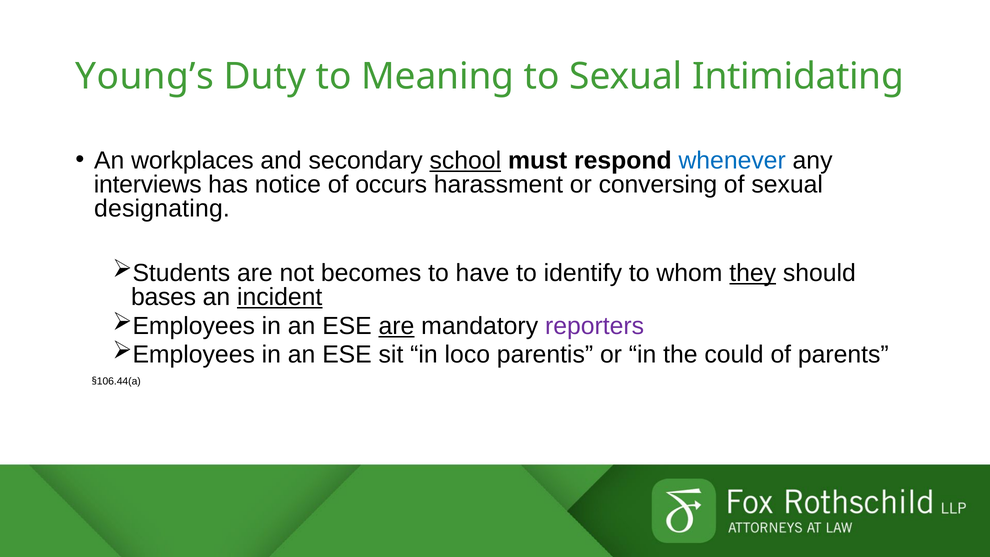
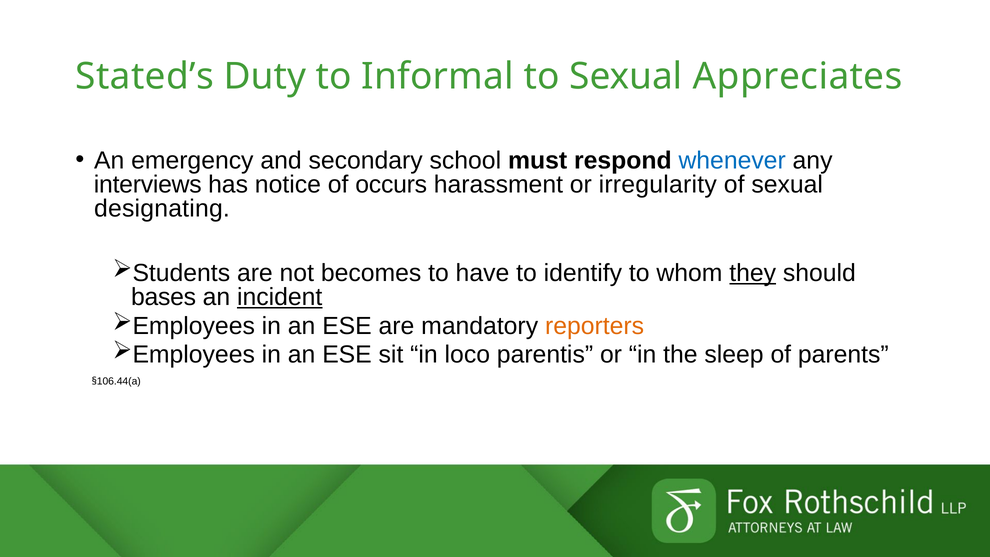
Young’s: Young’s -> Stated’s (145, 76)
Meaning: Meaning -> Informal (438, 76)
Intimidating: Intimidating -> Appreciates (798, 76)
workplaces: workplaces -> emergency (192, 160)
school underline: present -> none (465, 160)
conversing: conversing -> irregularity (658, 184)
are underline: present -> none (396, 326)
reporters colour: purple -> orange (595, 326)
could: could -> sleep (734, 355)
